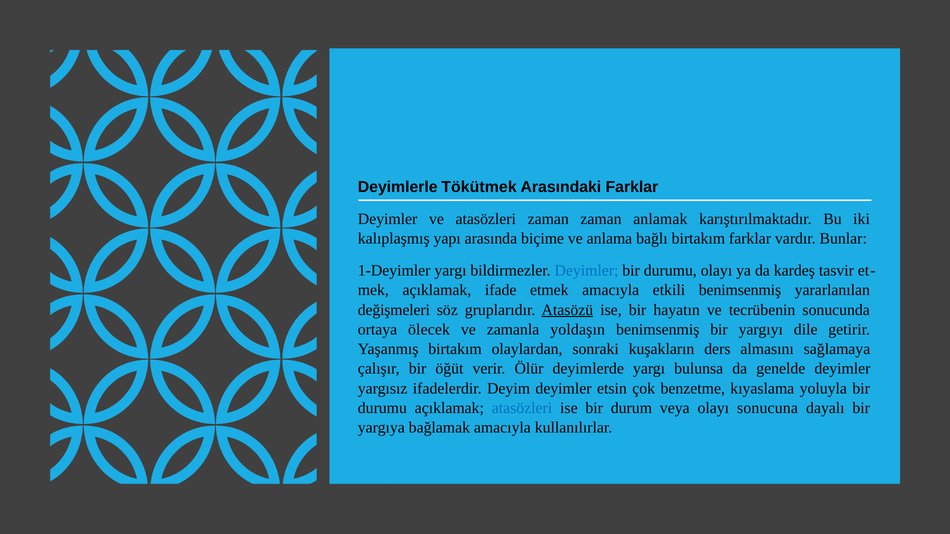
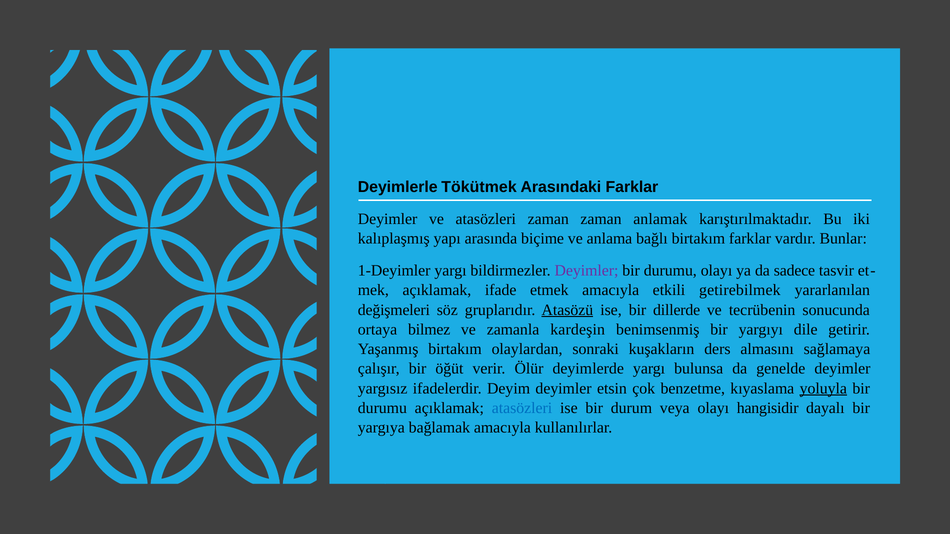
Deyimler colour: blue -> purple (586, 271)
kardeş: kardeş -> sadece (794, 271)
etkili benimsenmiş: benimsenmiş -> getirebilmek (740, 290)
hayatın: hayatın -> dillerde (677, 310)
ölecek: ölecek -> bilmez (429, 330)
yoldaşın: yoldaşın -> kardeşin (578, 330)
yoluyla underline: none -> present (823, 389)
sonucuna: sonucuna -> hangisidir (768, 408)
